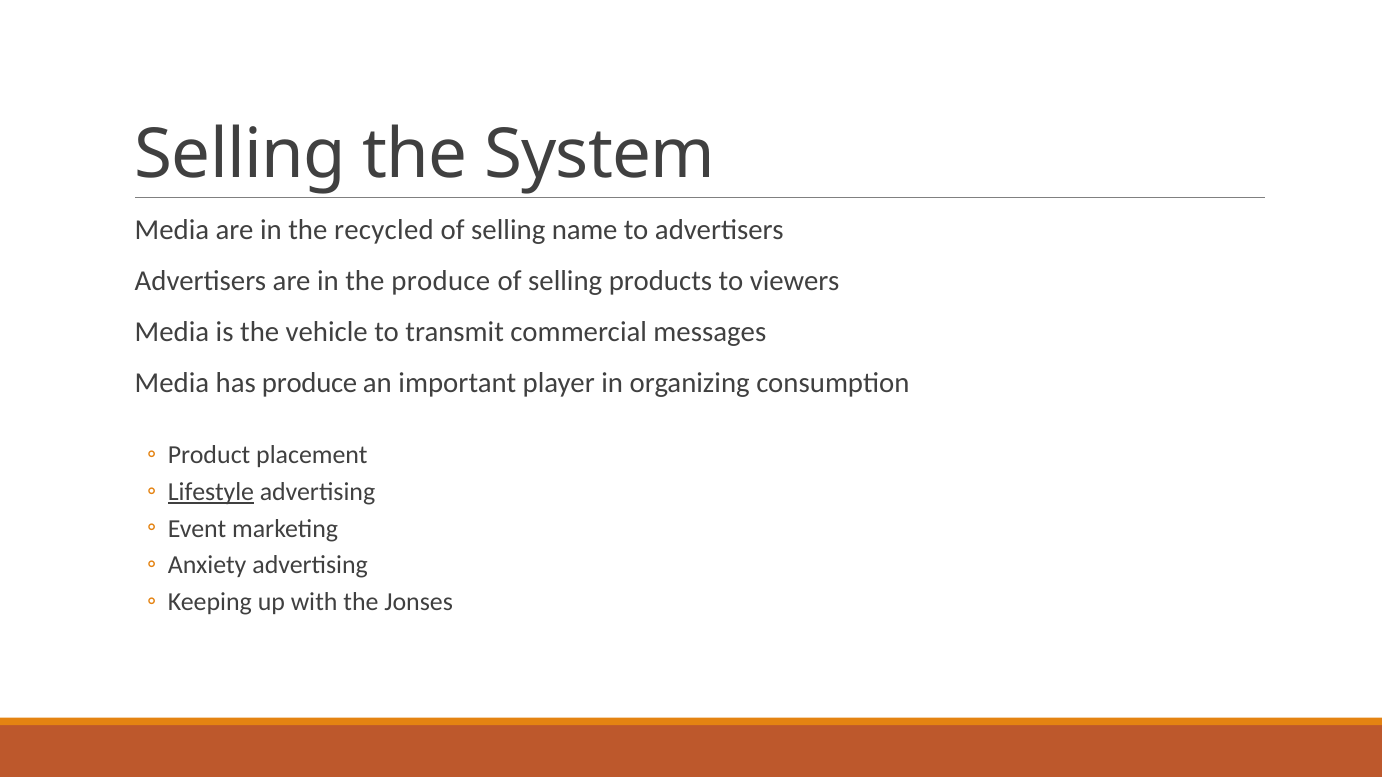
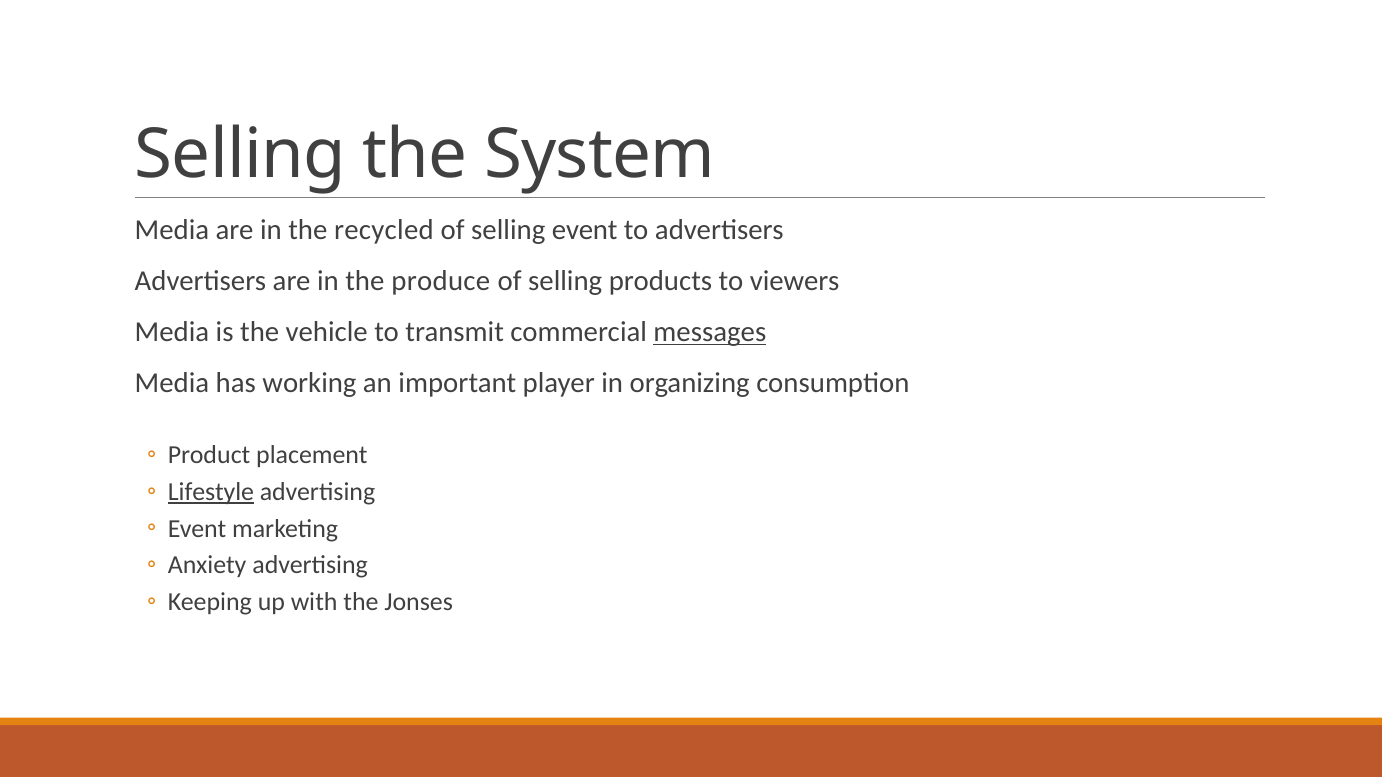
selling name: name -> event (585, 230)
messages underline: none -> present (710, 332)
has produce: produce -> working (309, 384)
